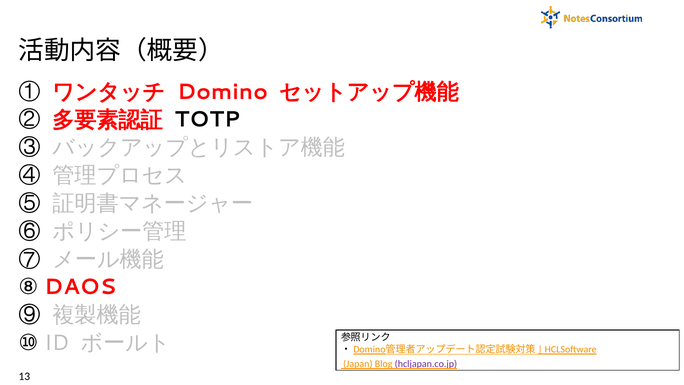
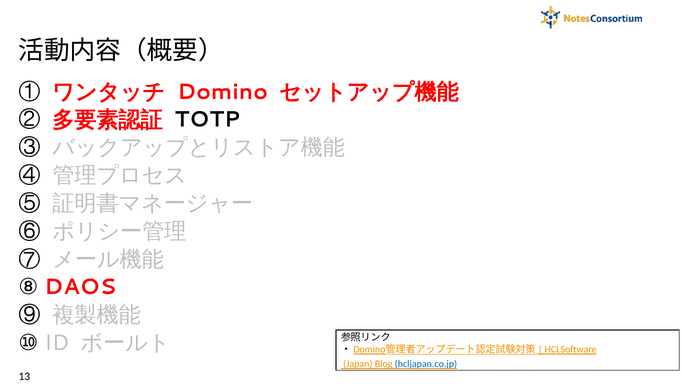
hcljapan.co.jp colour: purple -> blue (426, 364)
